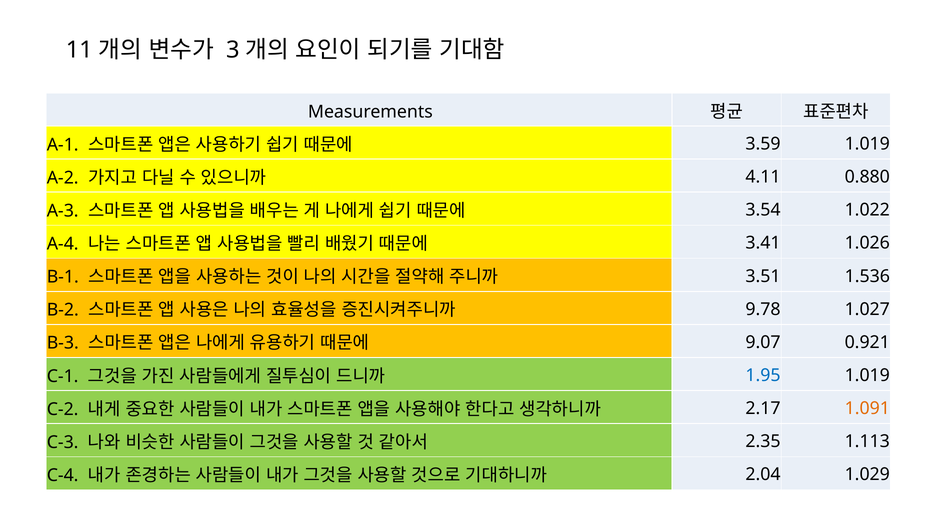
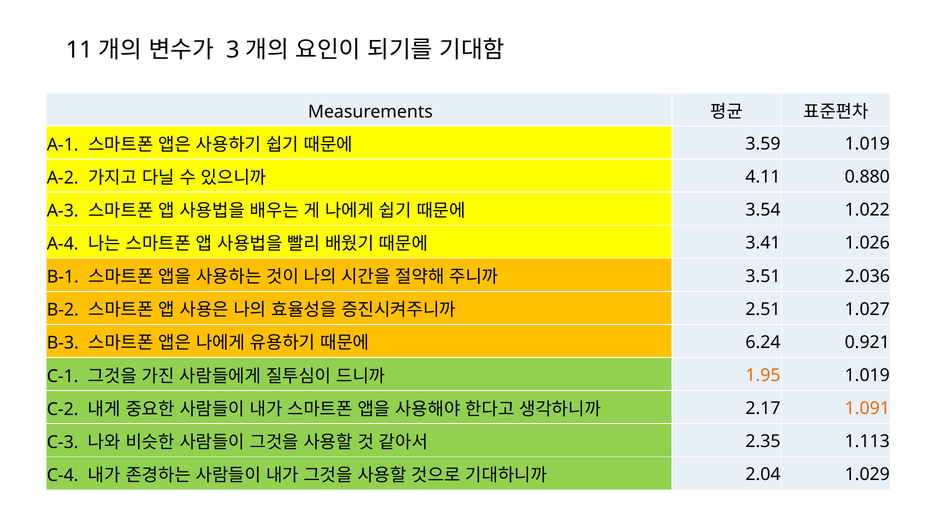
1.536: 1.536 -> 2.036 (867, 276)
9.78: 9.78 -> 2.51 (763, 309)
9.07: 9.07 -> 6.24 (763, 342)
1.95 colour: blue -> orange (763, 375)
